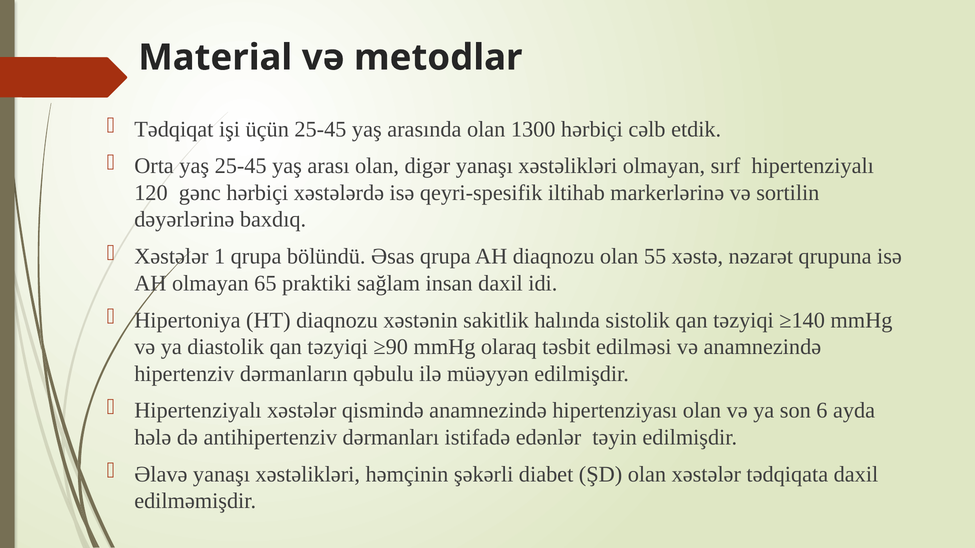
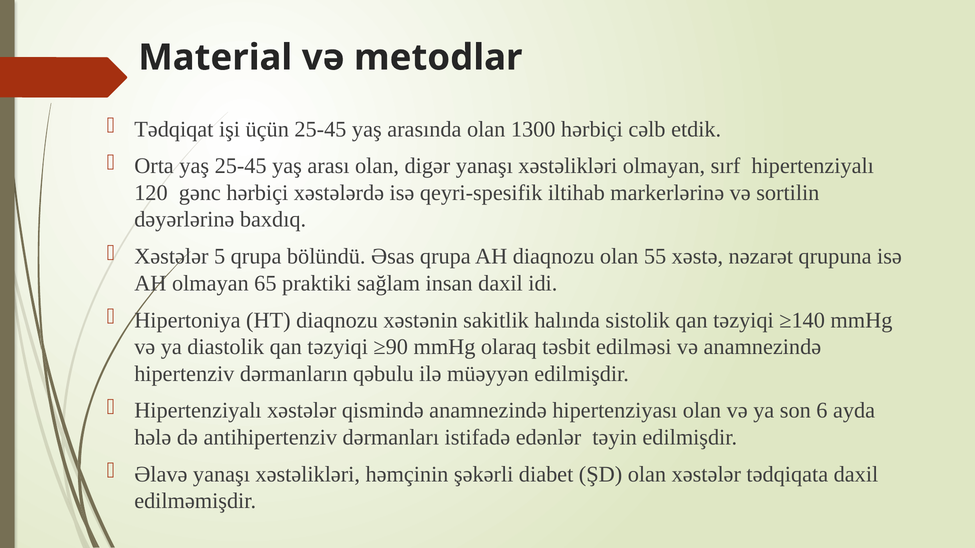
1: 1 -> 5 (220, 257)
